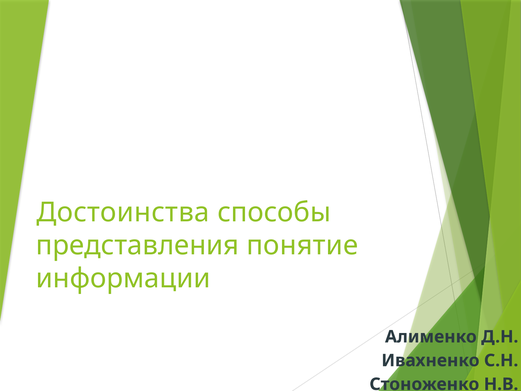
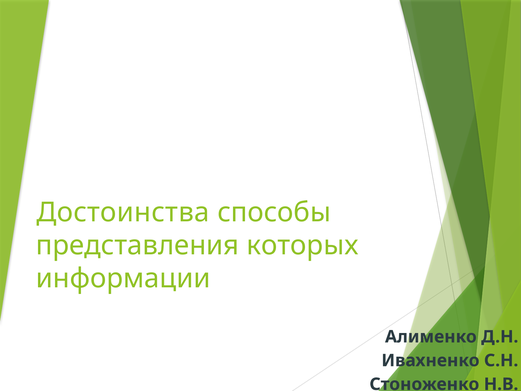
понятие: понятие -> которых (302, 245)
